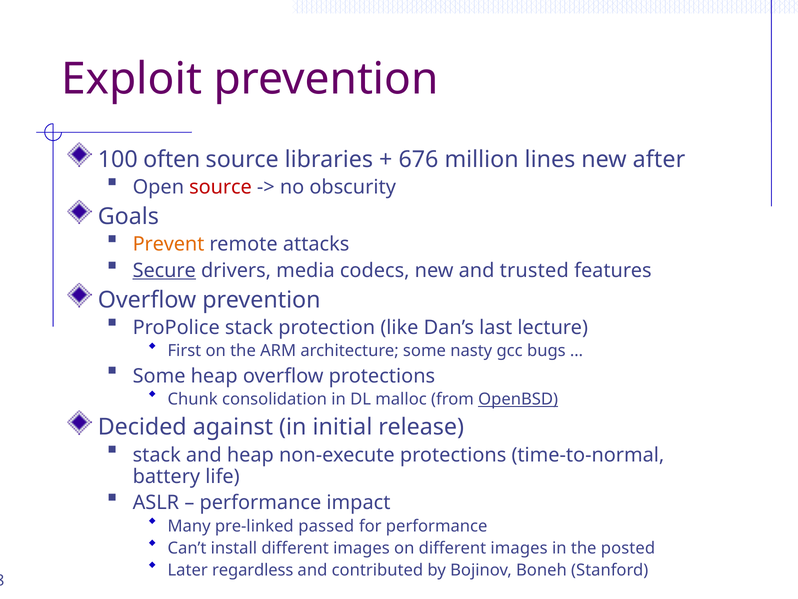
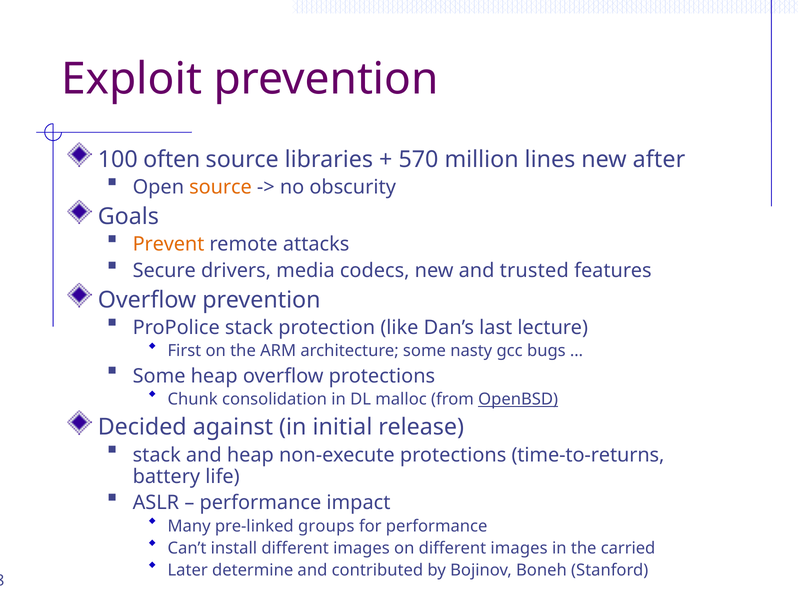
676: 676 -> 570 (418, 159)
source colour: red -> orange (220, 187)
Secure underline: present -> none (164, 270)
time-to-normal: time-to-normal -> time-to-returns (588, 455)
passed: passed -> groups (326, 526)
posted: posted -> carried (628, 548)
regardless: regardless -> determine (253, 570)
